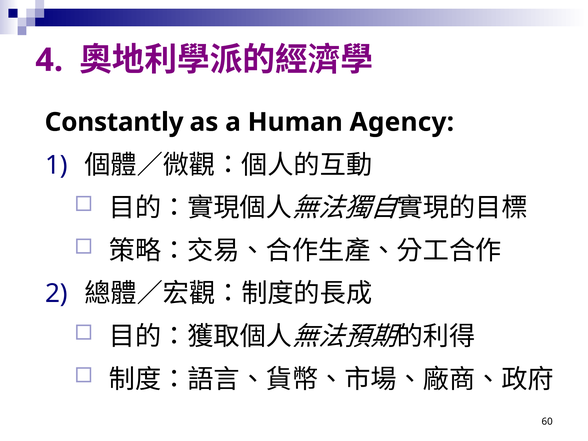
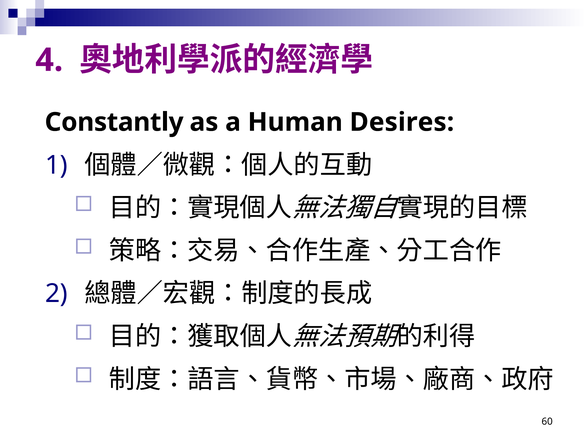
Agency: Agency -> Desires (402, 122)
